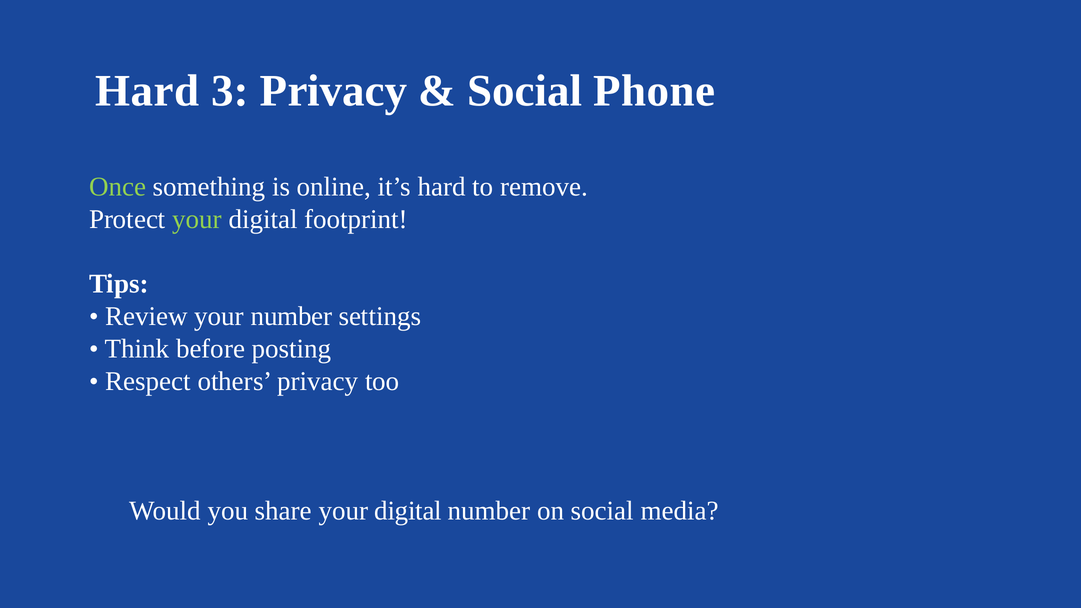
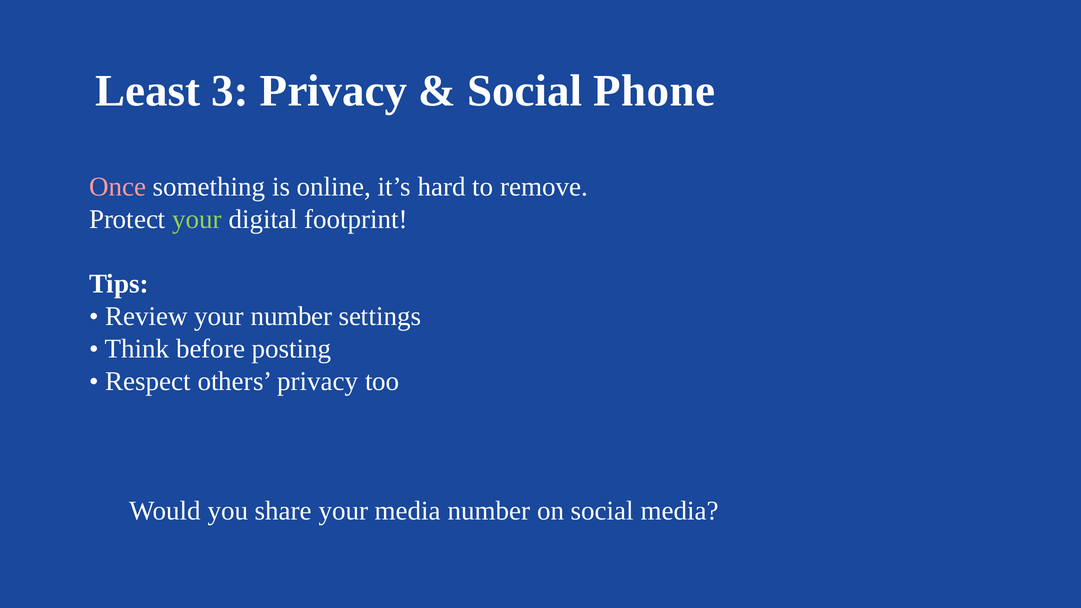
Hard: Hard -> Least (148, 91)
Once colour: light green -> pink (118, 187)
share your digital: digital -> media (408, 511)
